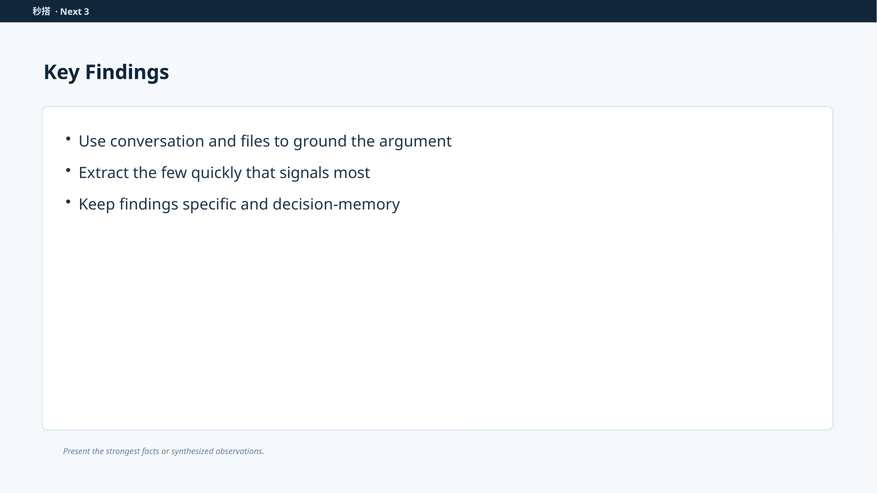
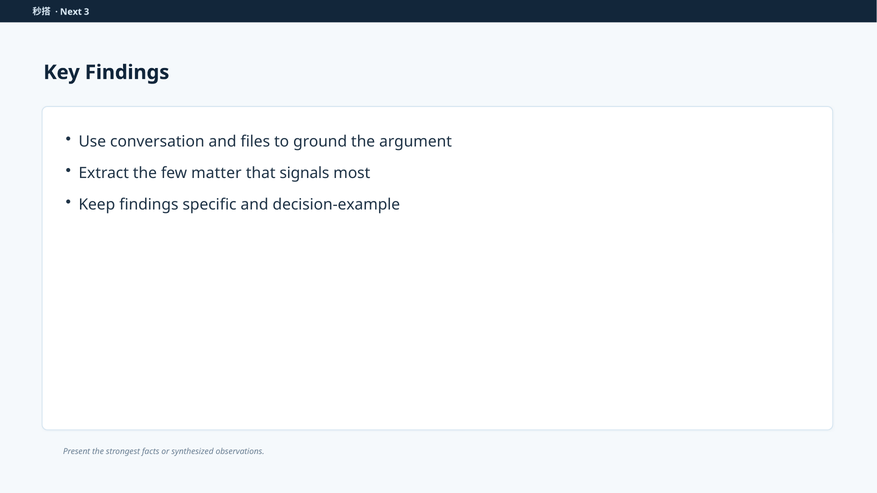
quickly: quickly -> matter (216, 173)
decision-memory: decision-memory -> decision-example (336, 205)
